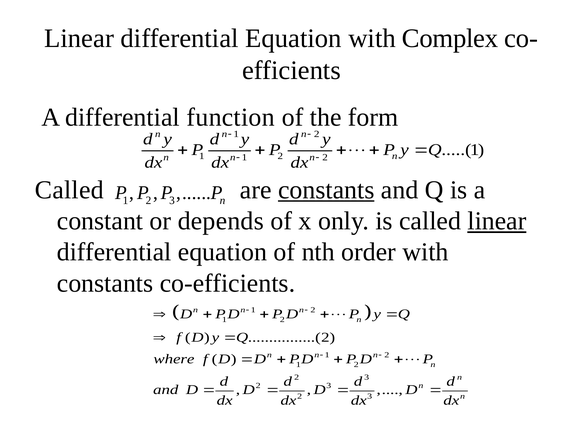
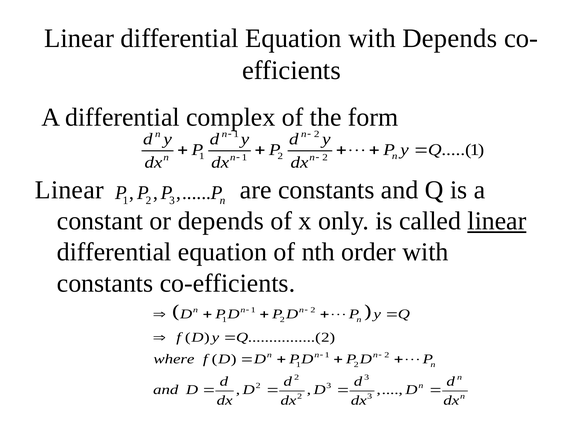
with Complex: Complex -> Depends (450, 38)
function: function -> complex (231, 117)
Called: Called -> Linear (69, 190)
constants underline: present -> none (326, 190)
